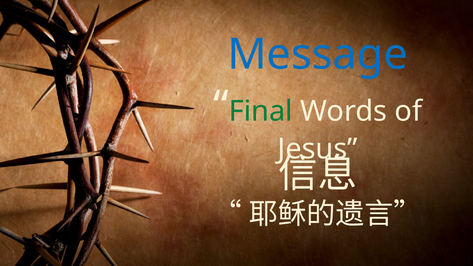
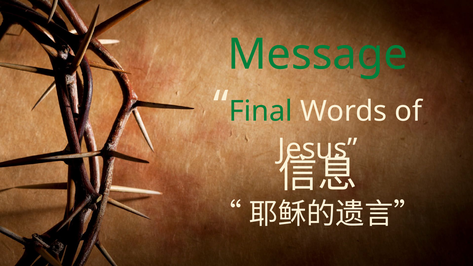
Message colour: blue -> green (318, 55)
